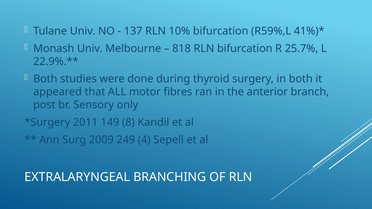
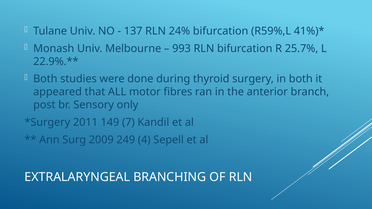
10%: 10% -> 24% (179, 31)
818: 818 -> 993 (182, 49)
8: 8 -> 7 (128, 122)
